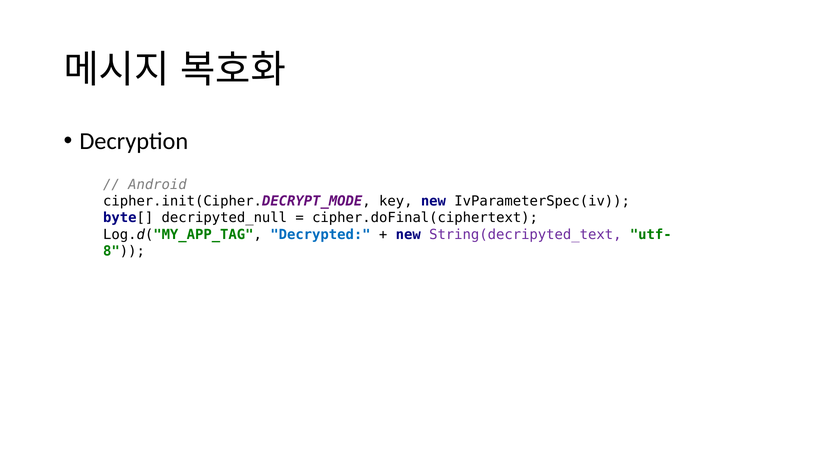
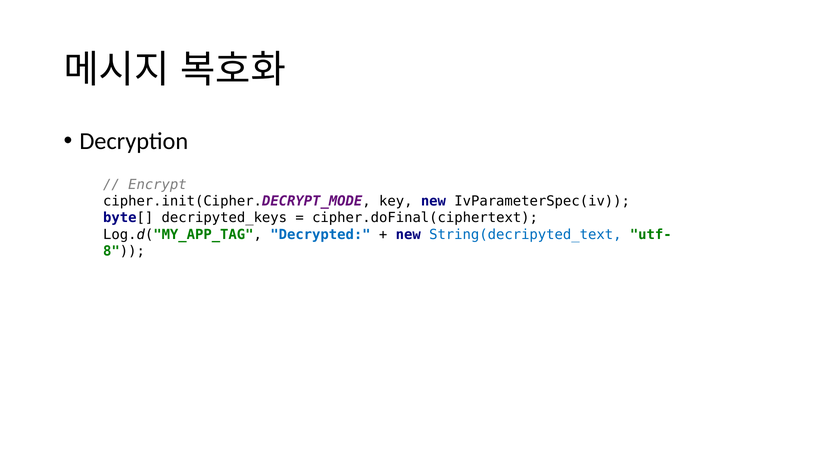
Android: Android -> Encrypt (157, 185)
decripyted_null: decripyted_null -> decripyted_keys (224, 218)
String(decripyted_text colour: purple -> blue (525, 235)
